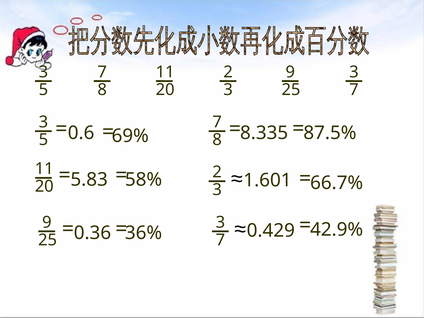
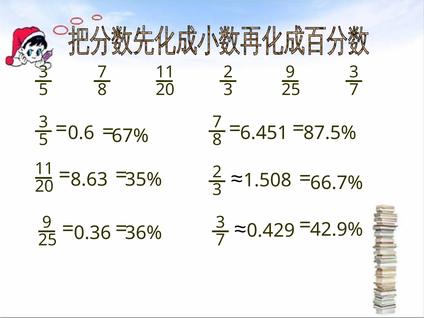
8.335: 8.335 -> 6.451 (264, 133)
69%: 69% -> 67% (130, 136)
1.601: 1.601 -> 1.508 (267, 180)
58%: 58% -> 35% (144, 180)
5.83: 5.83 -> 8.63 (89, 180)
